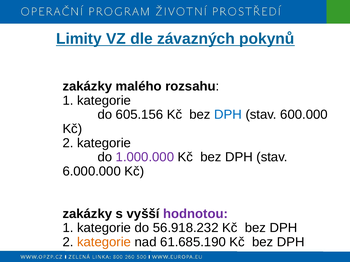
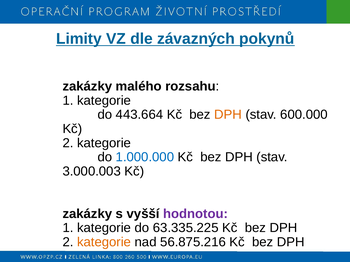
605.156: 605.156 -> 443.664 (139, 115)
DPH colour: blue -> orange (228, 115)
1.000.000 colour: purple -> blue (145, 157)
6.000.000: 6.000.000 -> 3.000.003 (92, 172)
56.918.232: 56.918.232 -> 63.335.225 (186, 228)
61.685.190: 61.685.190 -> 56.875.216 (193, 243)
